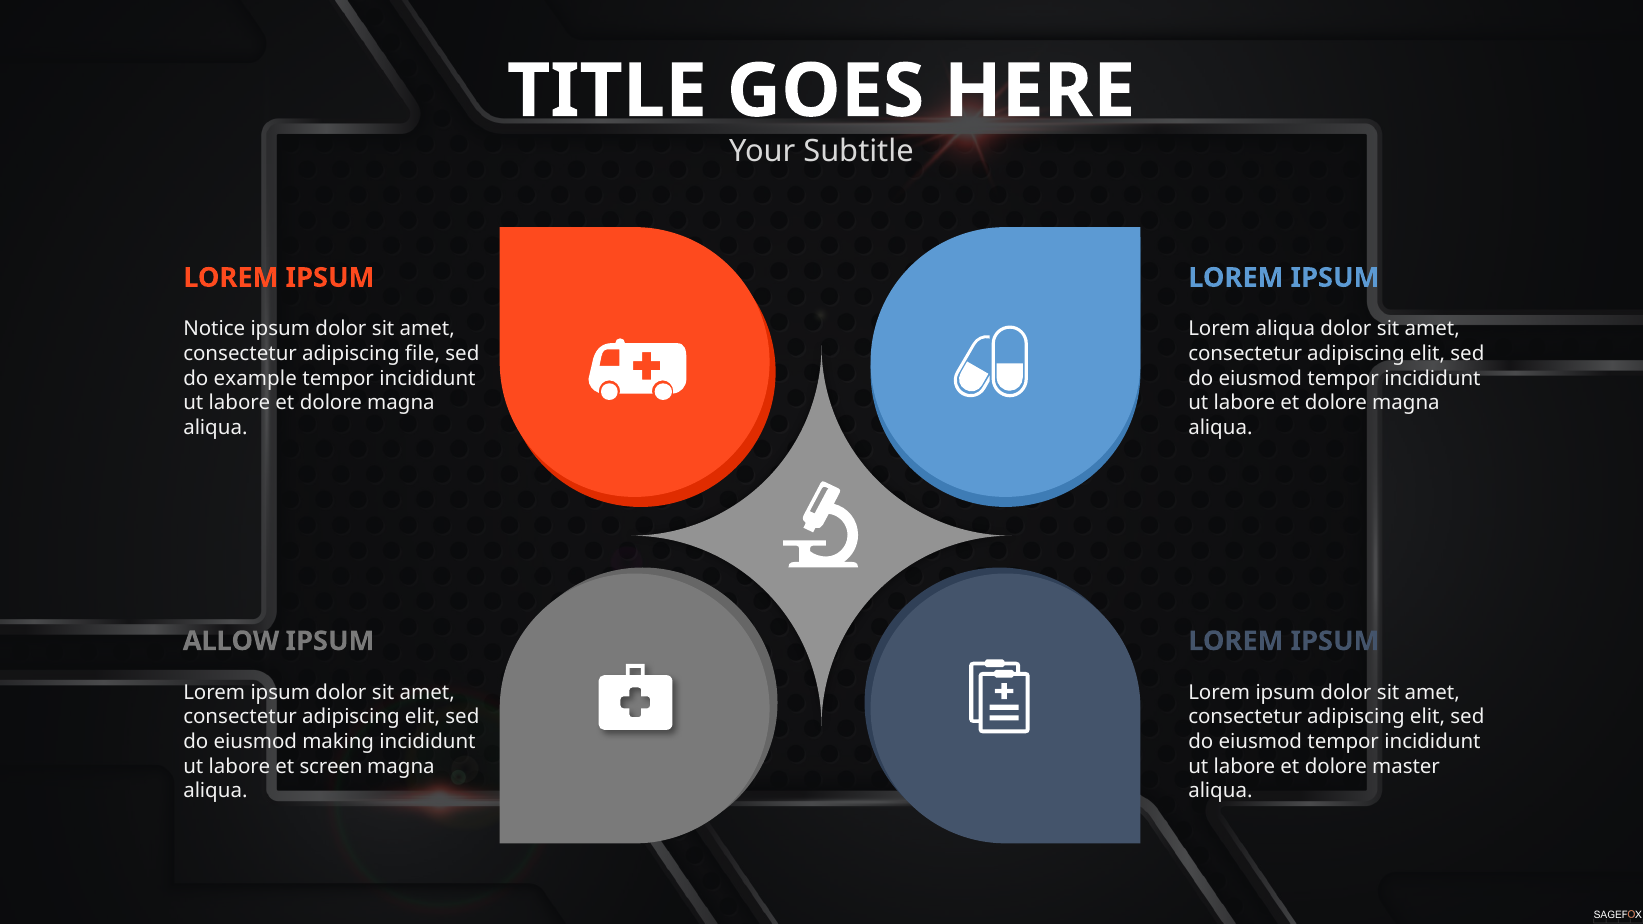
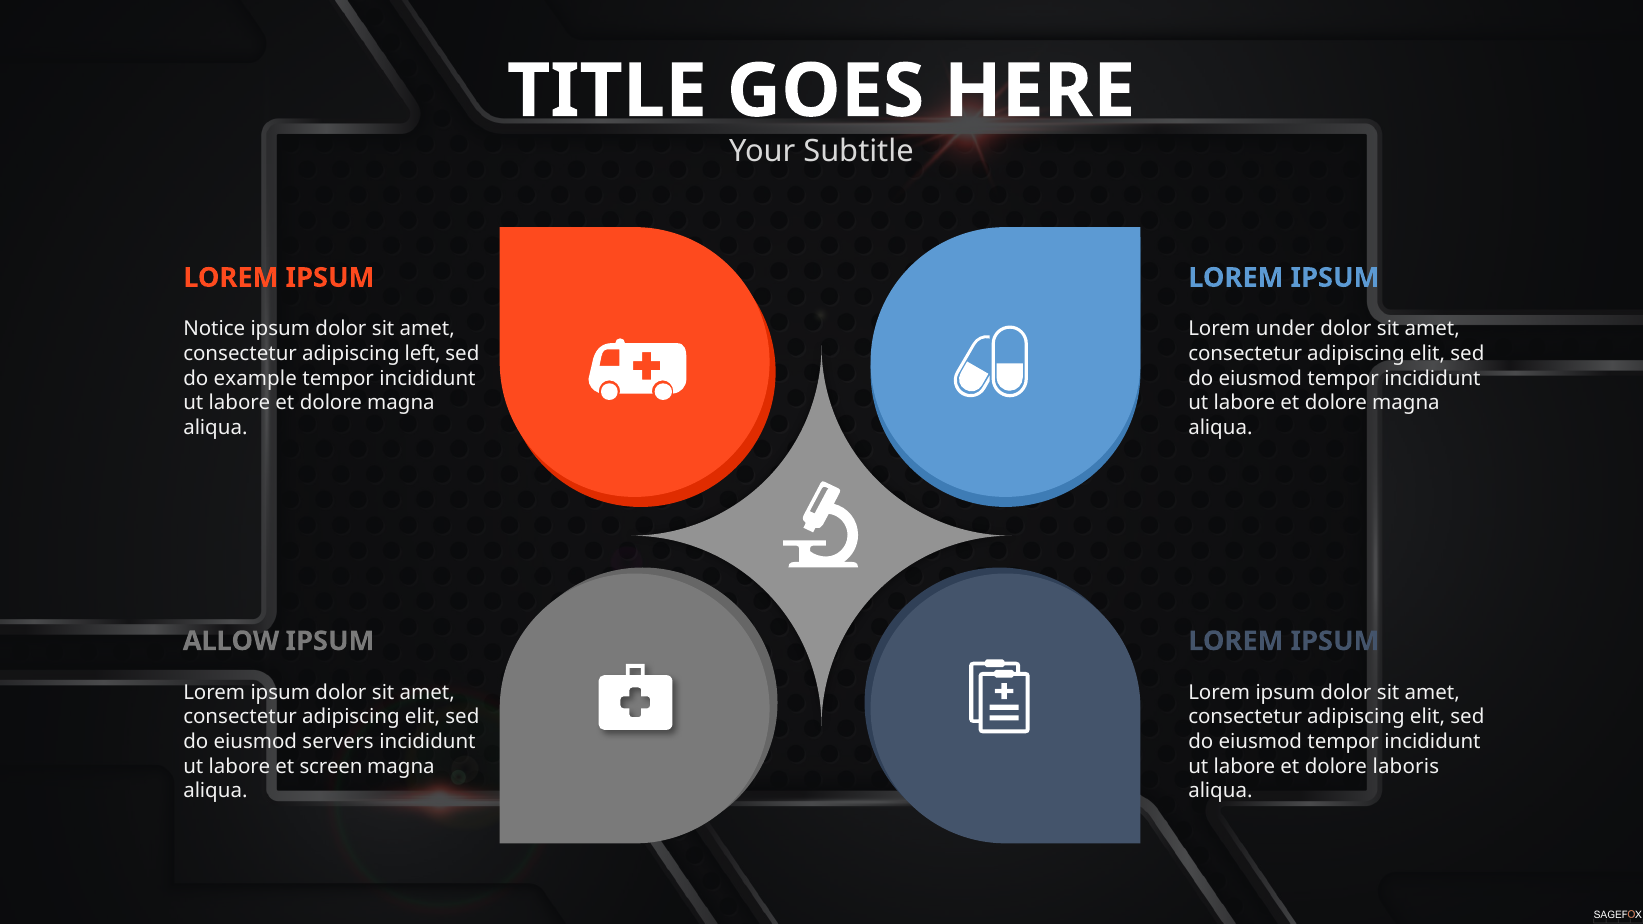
Lorem aliqua: aliqua -> under (1285, 329)
file: file -> left (423, 354)
making: making -> servers (338, 742)
master: master -> laboris (1406, 767)
